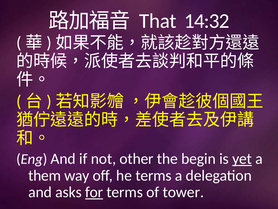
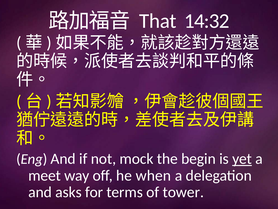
other: other -> mock (137, 158)
them: them -> meet (45, 175)
he terms: terms -> when (153, 175)
for underline: present -> none (94, 192)
